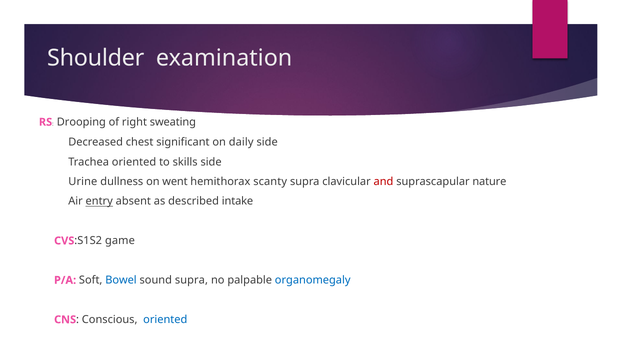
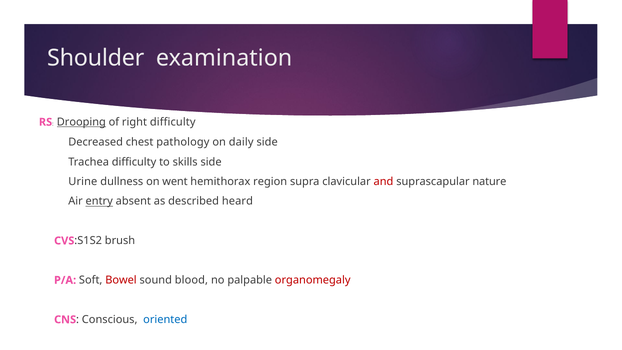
Drooping underline: none -> present (81, 122)
right sweating: sweating -> difficulty (173, 122)
significant: significant -> pathology (183, 142)
Trachea oriented: oriented -> difficulty (134, 162)
scanty: scanty -> region (270, 182)
intake: intake -> heard (237, 201)
game: game -> brush (120, 241)
Bowel colour: blue -> red (121, 280)
sound supra: supra -> blood (191, 280)
organomegaly colour: blue -> red (313, 280)
